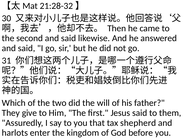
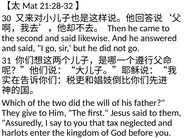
shepherd: shepherd -> neglected (138, 123)
